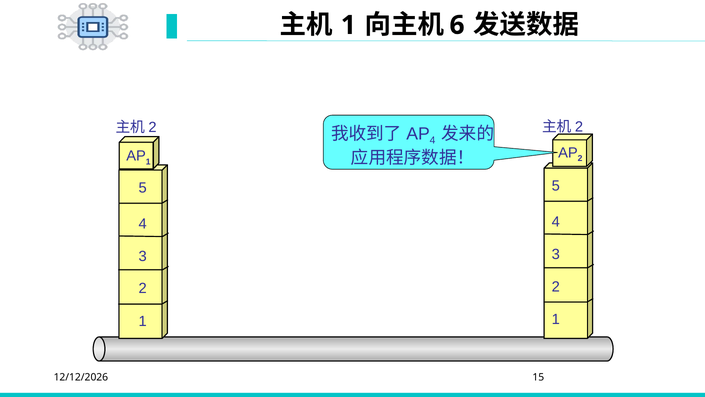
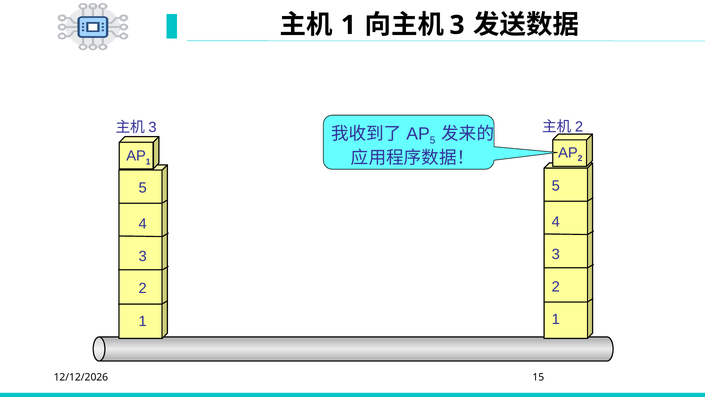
6: 6 -> 3 (457, 25)
2: 2 -> 3 (153, 127)
4: 4 -> 5 (433, 140)
